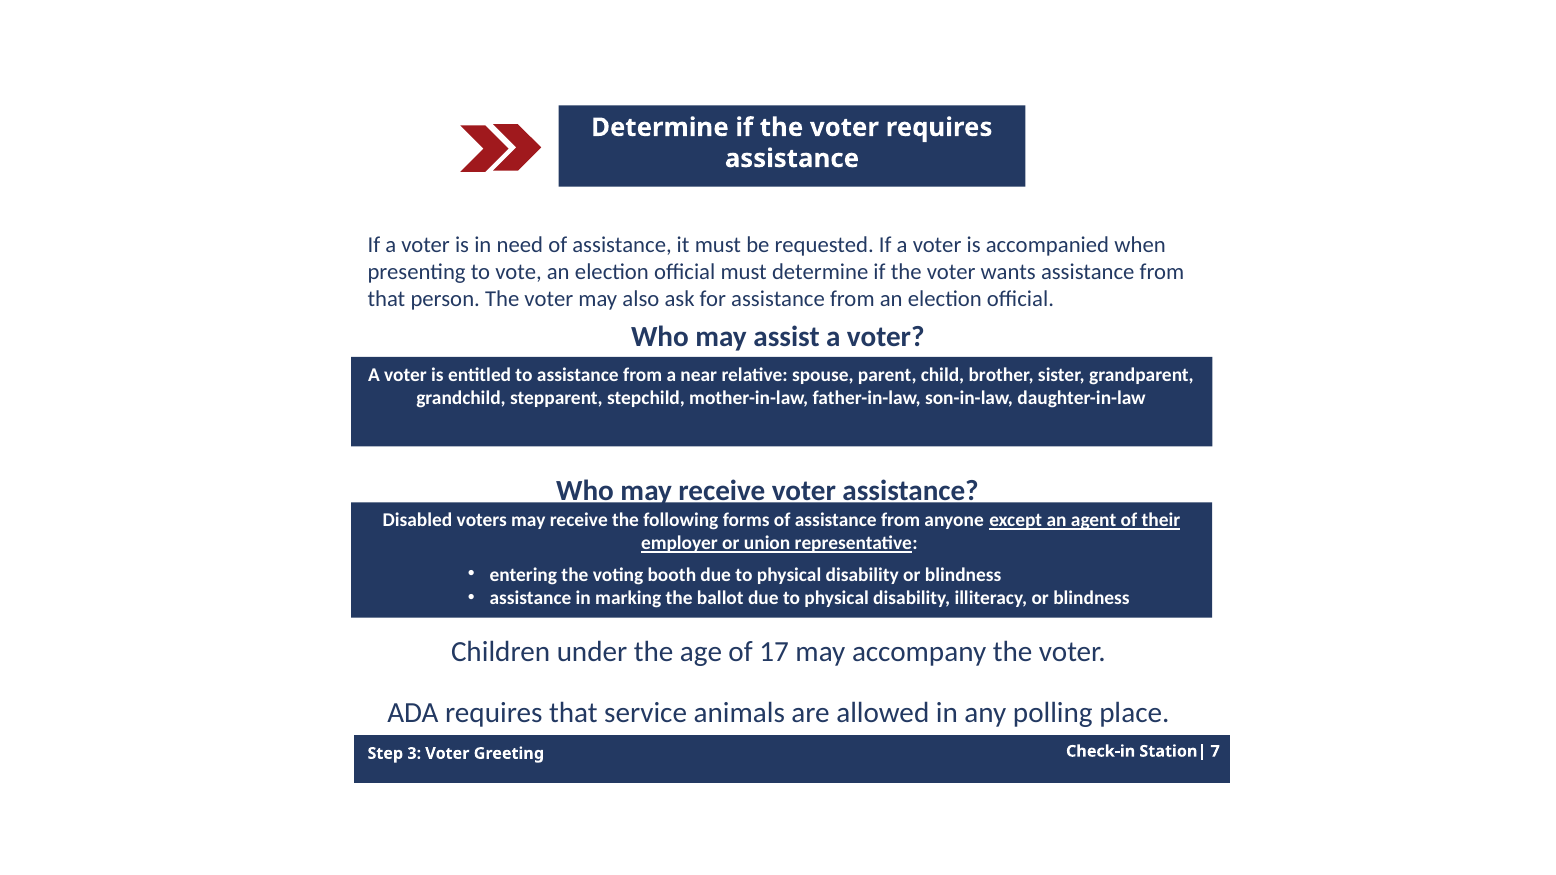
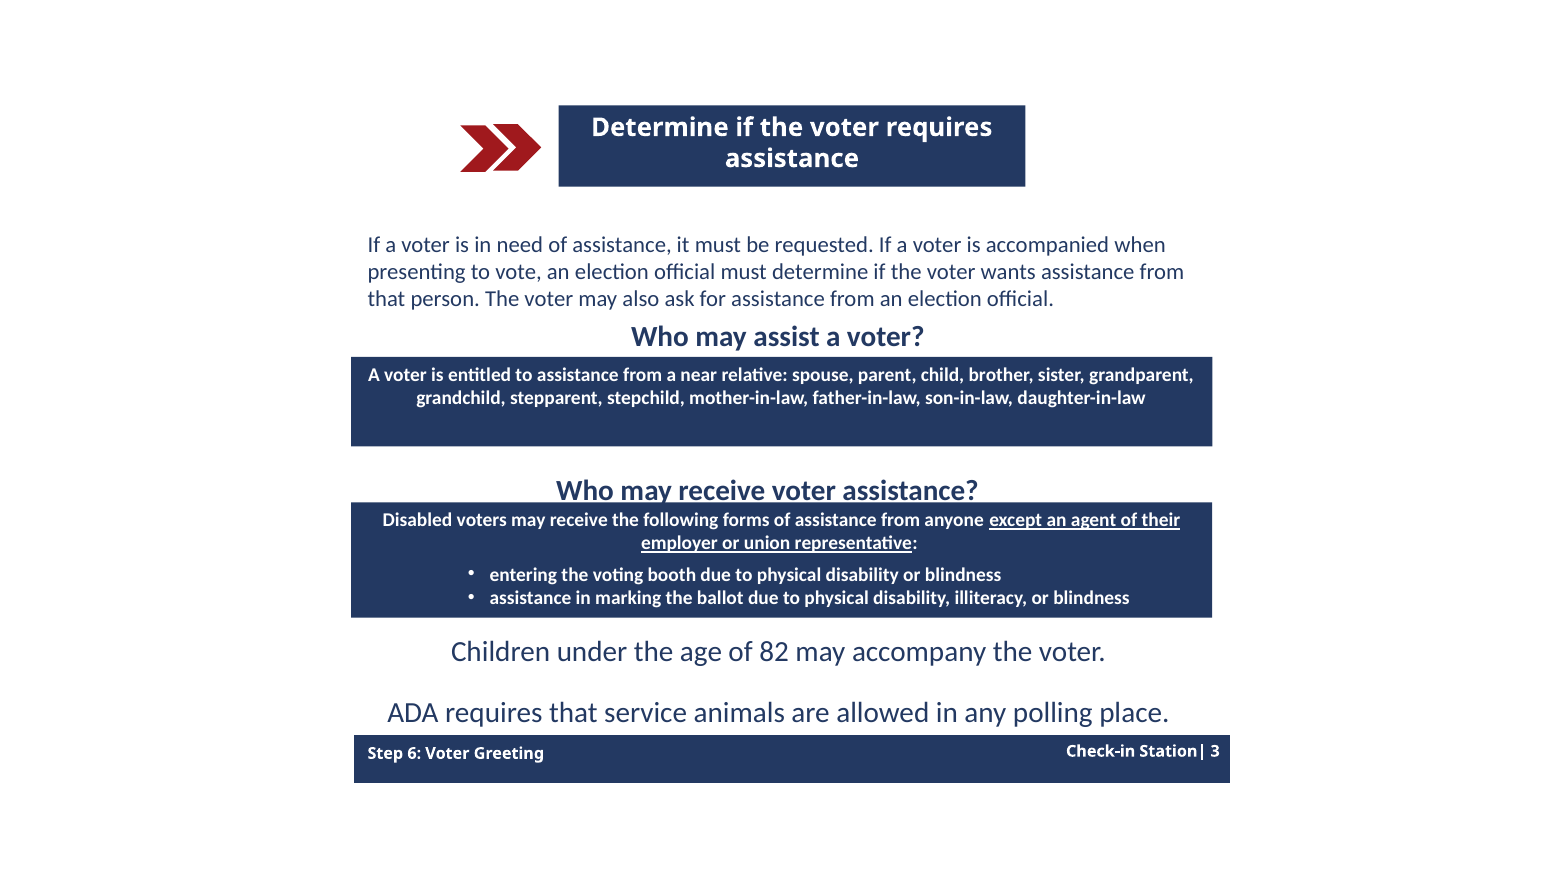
17: 17 -> 82 (774, 652)
7: 7 -> 3 (1215, 751)
3: 3 -> 6 (414, 754)
